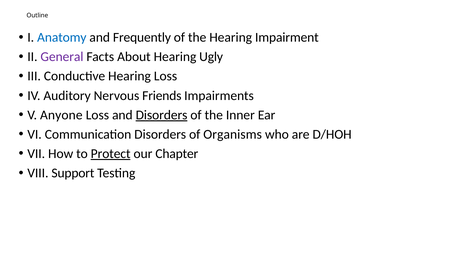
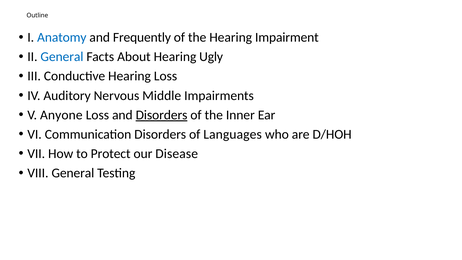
General colour: purple -> blue (62, 57)
Friends: Friends -> Middle (162, 96)
Organisms: Organisms -> Languages (233, 134)
Protect underline: present -> none (111, 154)
Chapter: Chapter -> Disease (177, 154)
VIII Support: Support -> General (73, 173)
